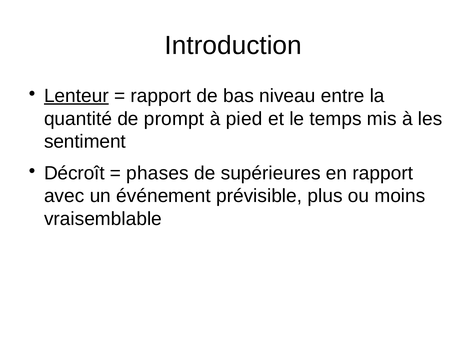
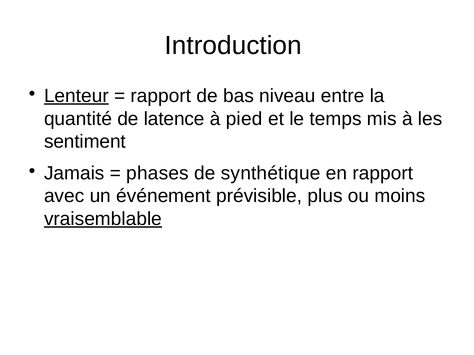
prompt: prompt -> latence (174, 119)
Décroît: Décroît -> Jamais (74, 173)
supérieures: supérieures -> synthétique (271, 173)
vraisemblable underline: none -> present (103, 219)
